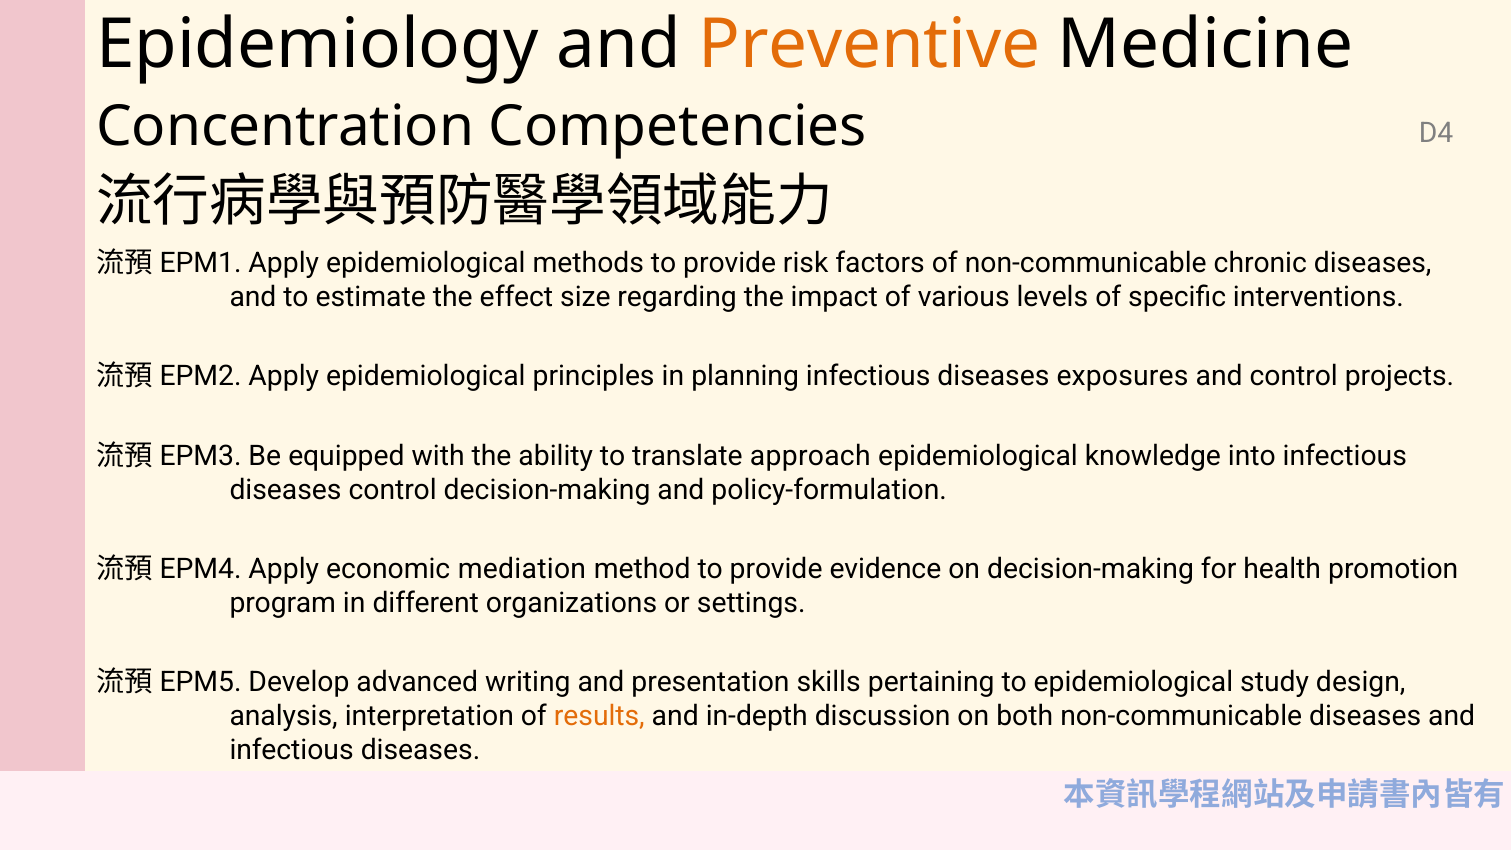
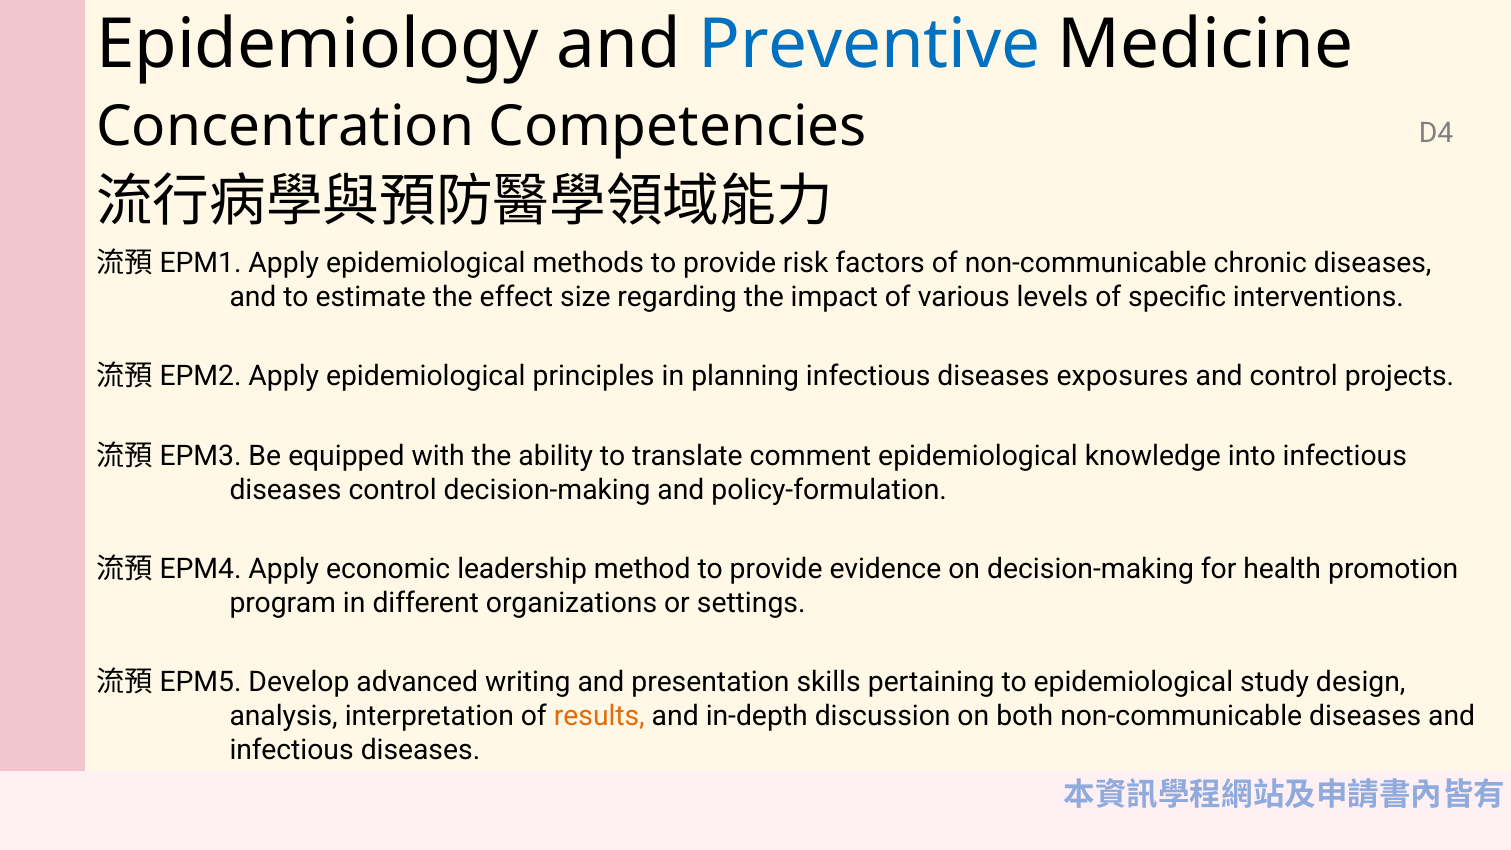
Preventive colour: orange -> blue (870, 44)
approach: approach -> comment (810, 456)
mediation: mediation -> leadership (522, 569)
